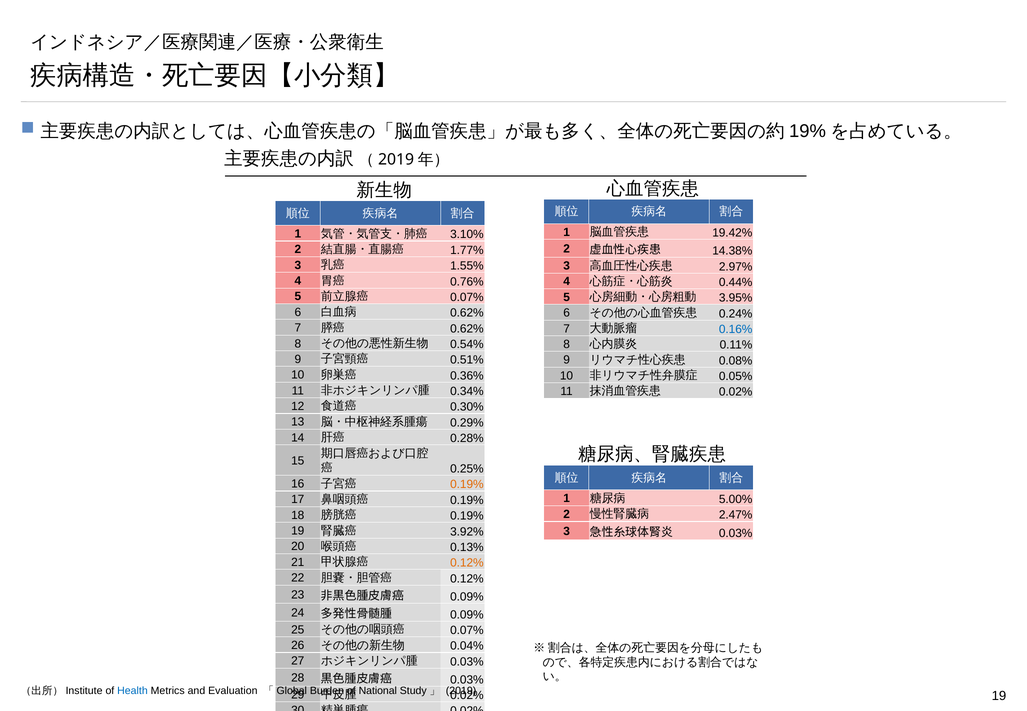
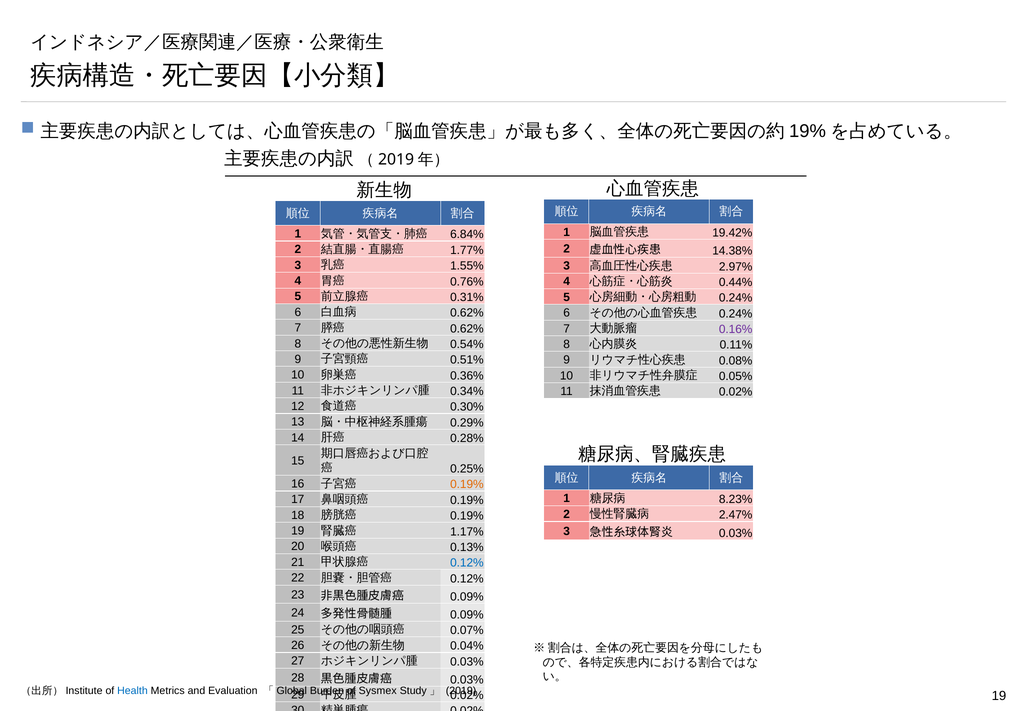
3.10%: 3.10% -> 6.84% (467, 235)
0.07%: 0.07% -> 0.31% (467, 297)
3.95%: 3.95% -> 0.24% (736, 298)
0.16% colour: blue -> purple (736, 329)
5.00%: 5.00% -> 8.23% (736, 499)
3.92%: 3.92% -> 1.17% (467, 532)
0.12% colour: orange -> blue (467, 563)
National: National -> Sysmex (378, 691)
